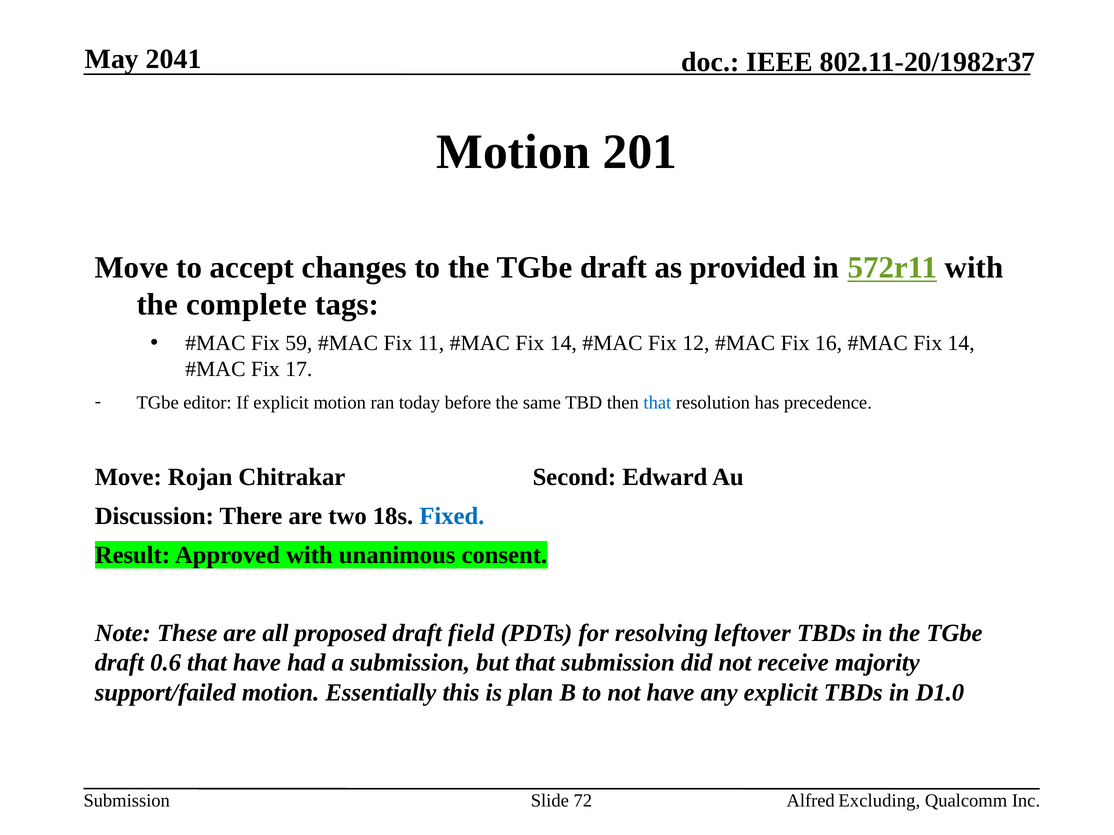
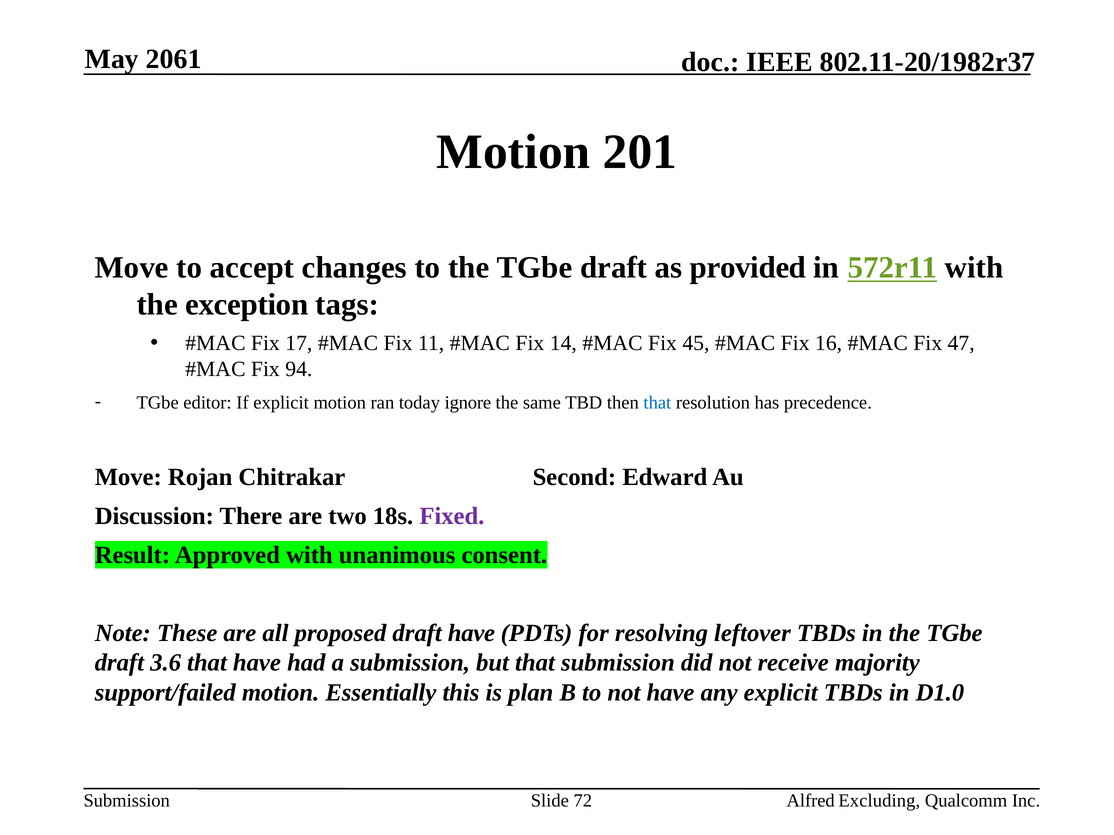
2041: 2041 -> 2061 (174, 59)
complete: complete -> exception (247, 305)
59: 59 -> 17 (299, 343)
12: 12 -> 45 (696, 343)
14: 14 -> 47 (961, 343)
17: 17 -> 94 (299, 370)
before: before -> ignore (468, 403)
Fixed colour: blue -> purple (452, 516)
draft field: field -> have (471, 633)
0.6: 0.6 -> 3.6 (166, 663)
